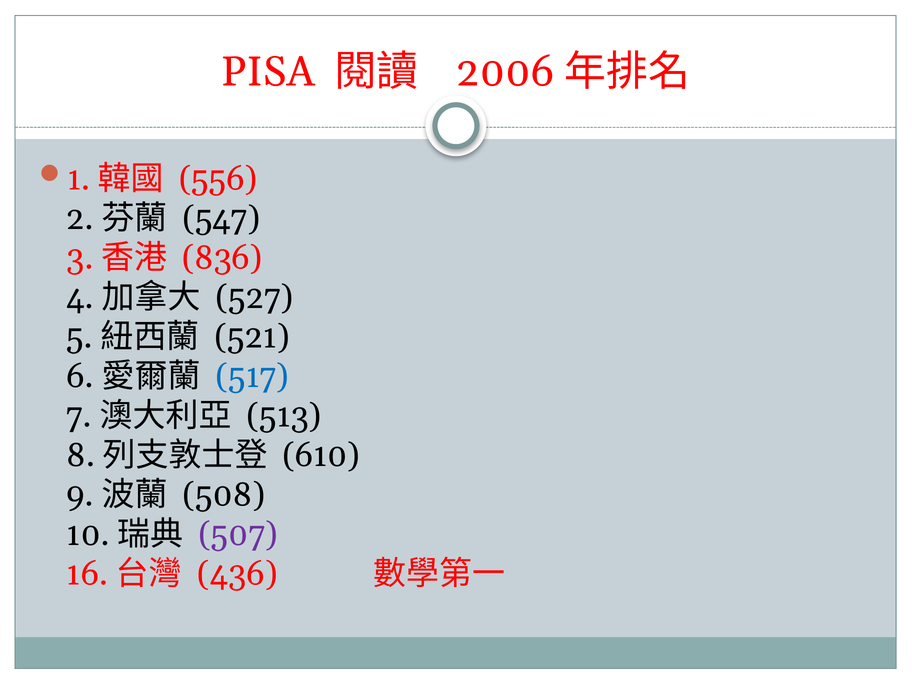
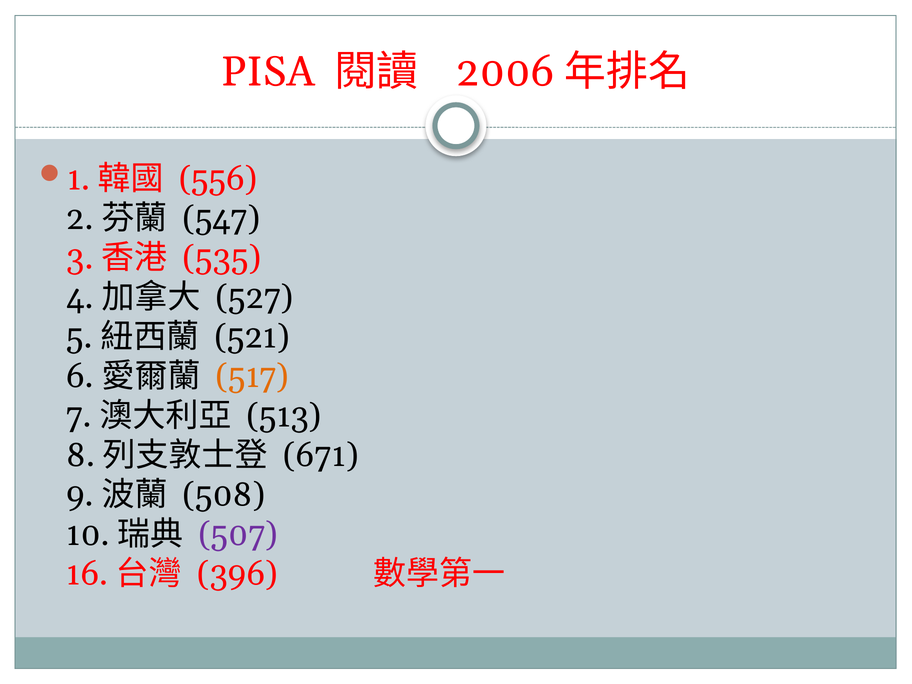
836: 836 -> 535 (222, 258)
517 colour: blue -> orange (252, 376)
610: 610 -> 671 (321, 455)
436: 436 -> 396 (237, 574)
